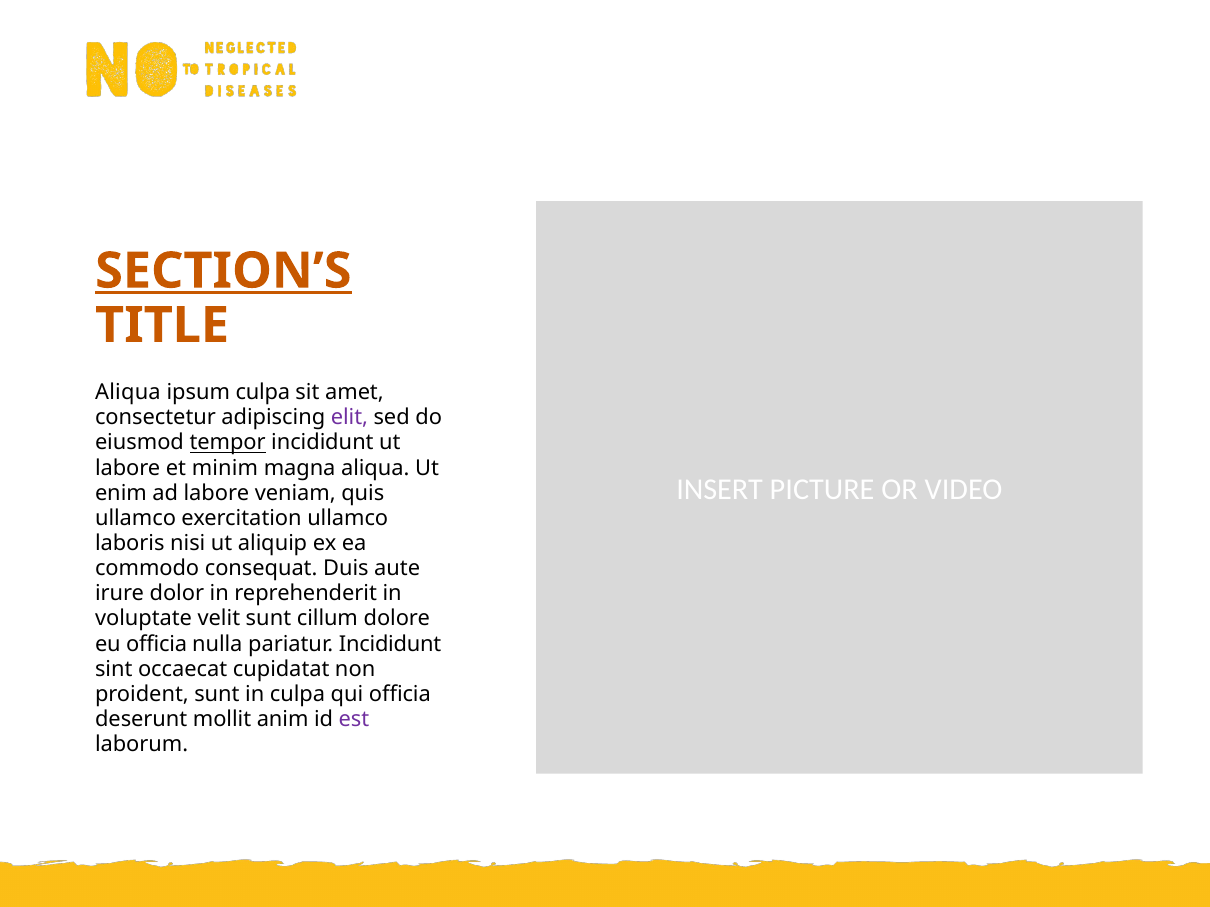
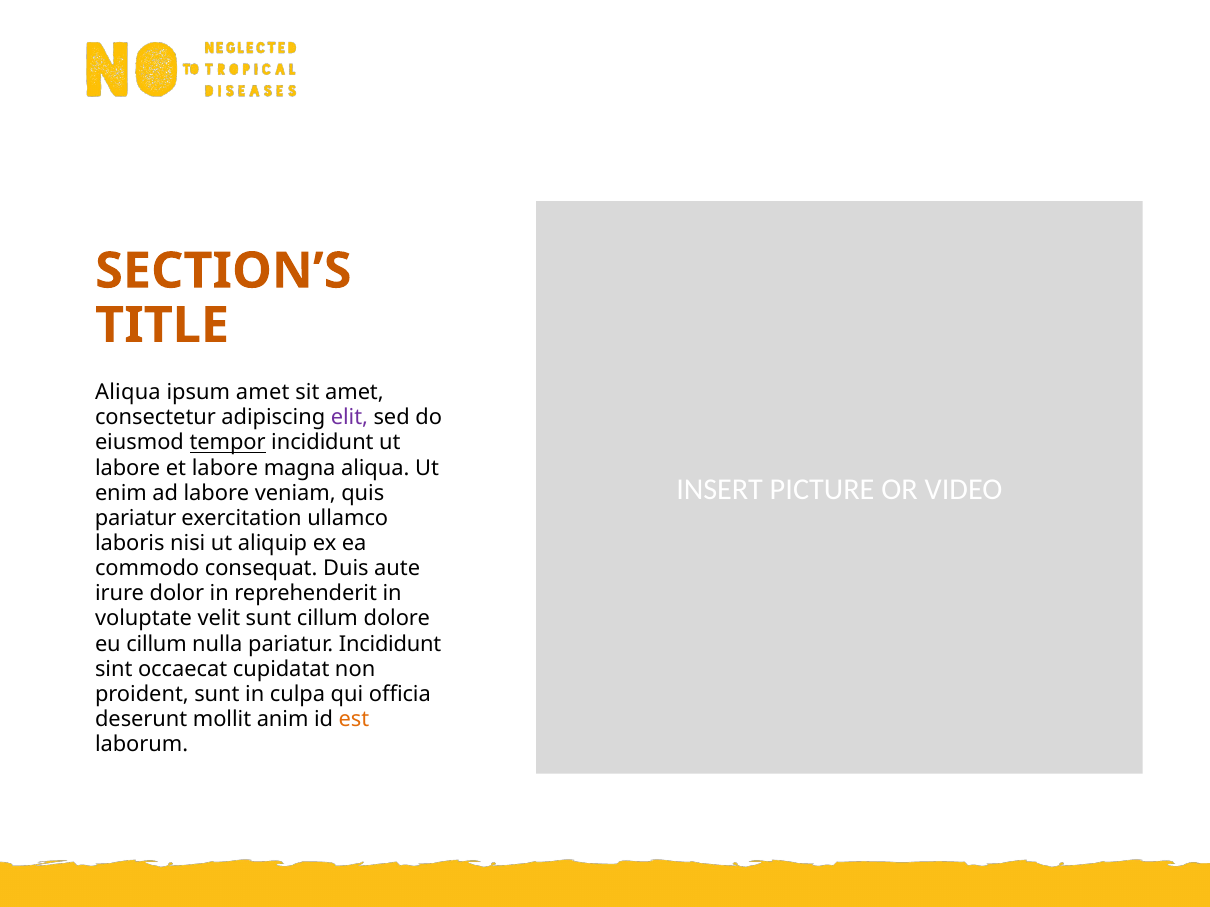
SECTION’S underline: present -> none (223, 271)
ipsum culpa: culpa -> amet (263, 393)
et minim: minim -> labore (225, 468)
ullamco: ullamco -> pariatur (136, 518)
eu officia: officia -> cillum (157, 644)
est colour: purple -> orange (354, 720)
